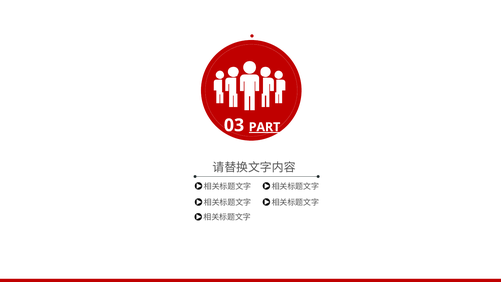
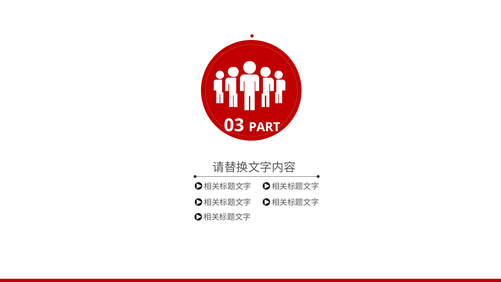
PART underline: present -> none (265, 127)
